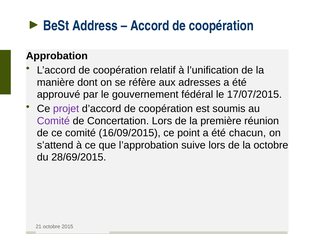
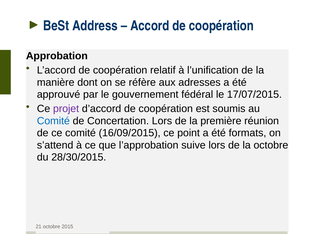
Comité colour: purple -> blue (53, 121)
chacun: chacun -> formats (248, 133)
28/69/2015: 28/69/2015 -> 28/30/2015 (79, 157)
